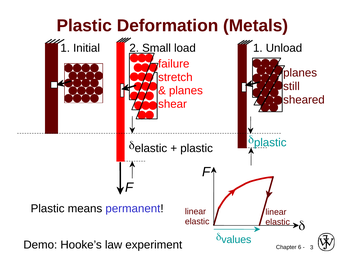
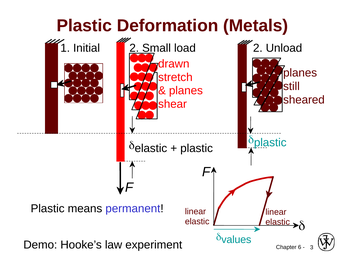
load 1: 1 -> 2 (258, 48)
failure: failure -> drawn (174, 64)
